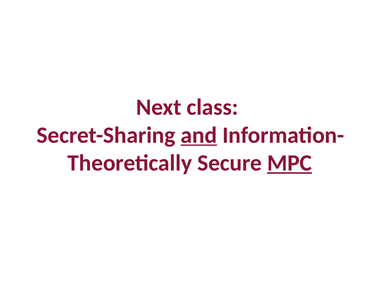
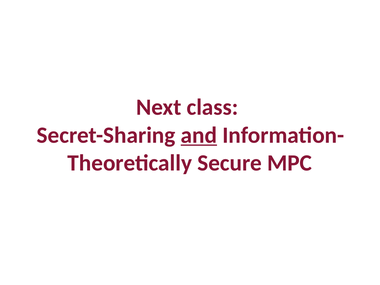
MPC underline: present -> none (290, 163)
